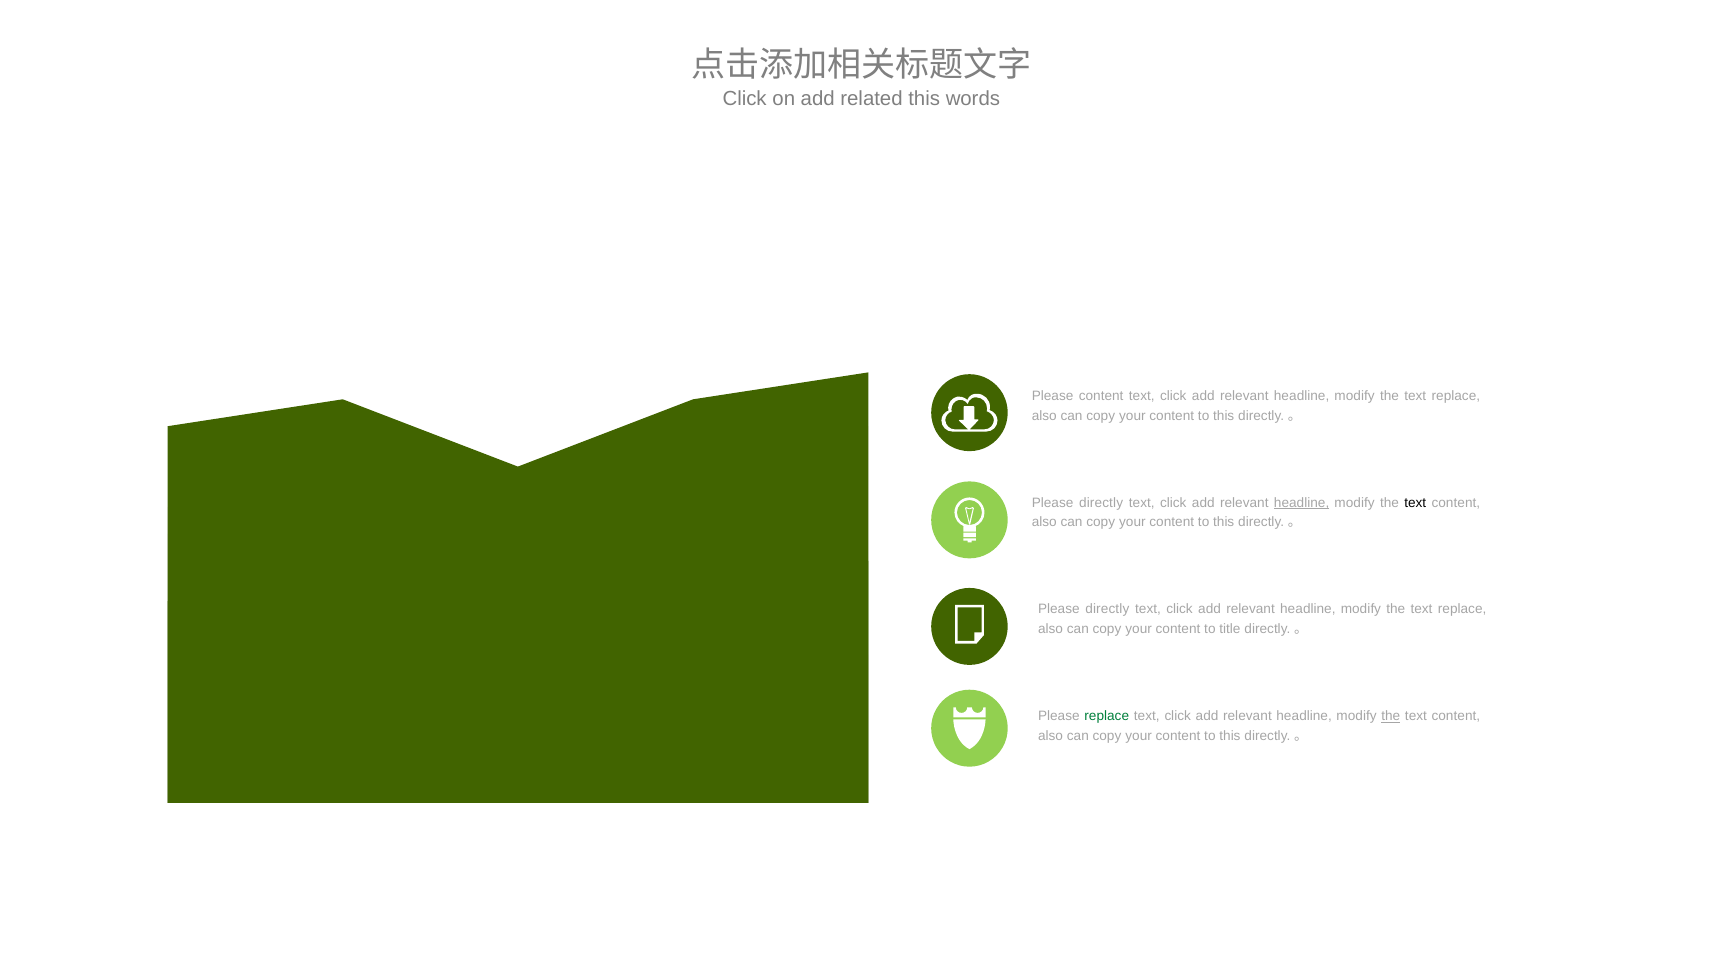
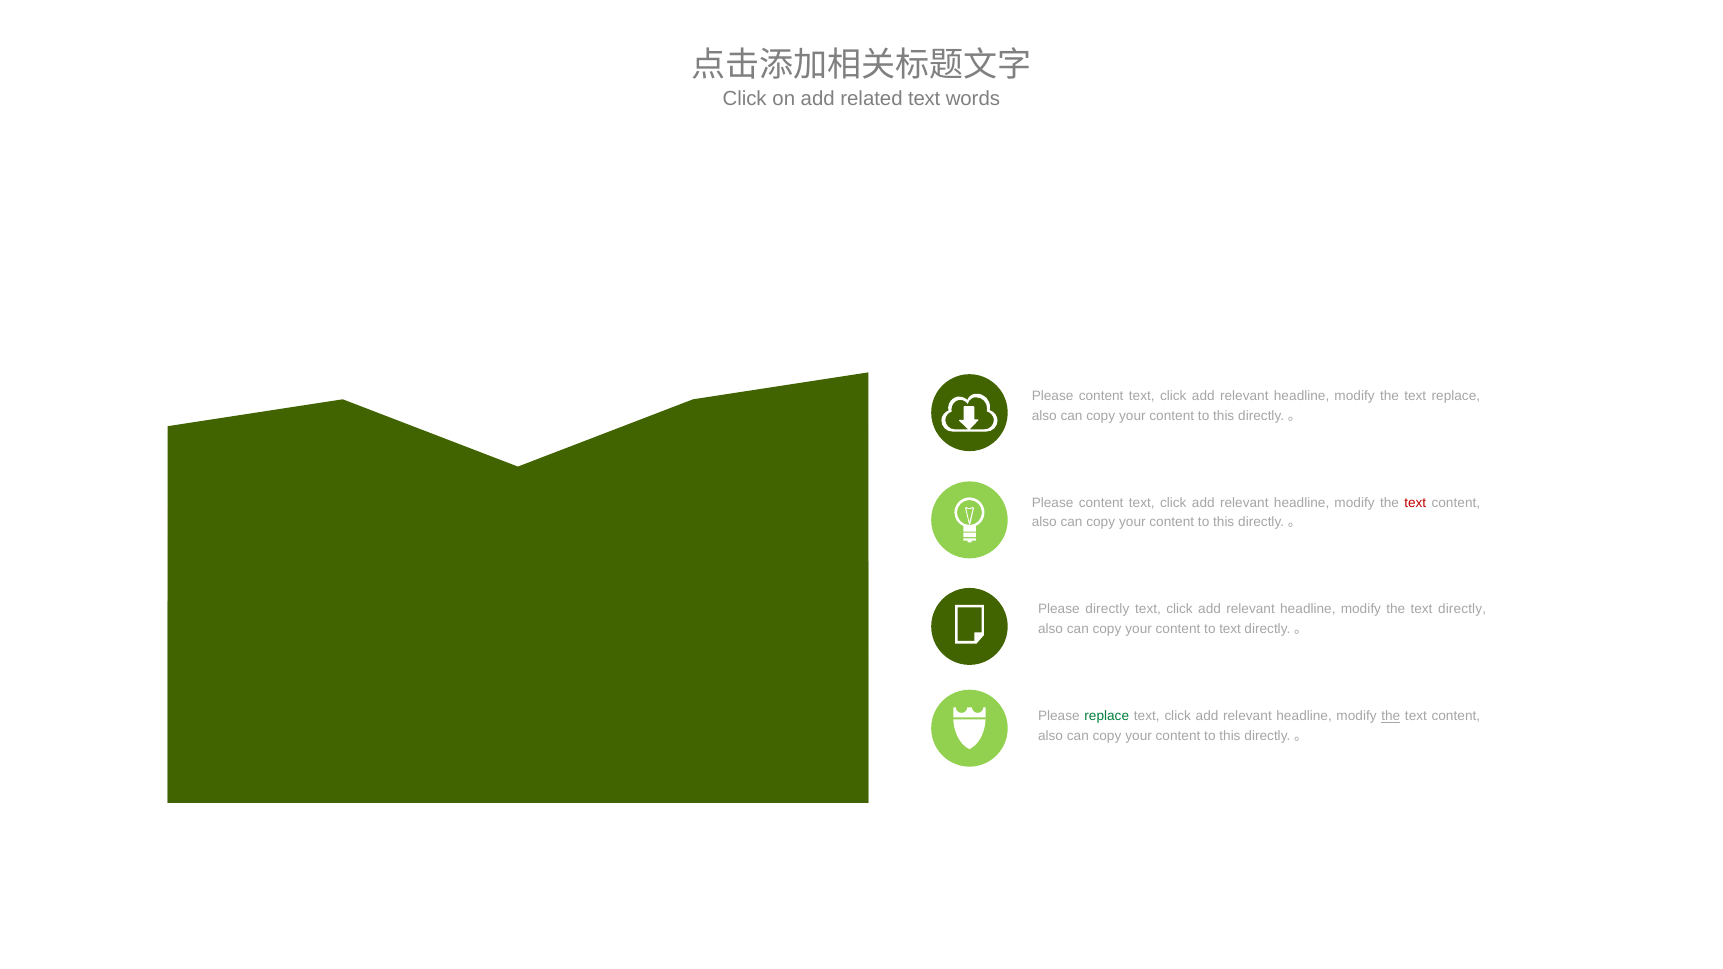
related this: this -> text (924, 98)
directly: directly -> content (1101, 503)
headline underline: present -> none (1302, 503)
text colour: black -> red (1415, 503)
replace: replace -> directly (1462, 610)
to title: title -> text (1230, 629)
